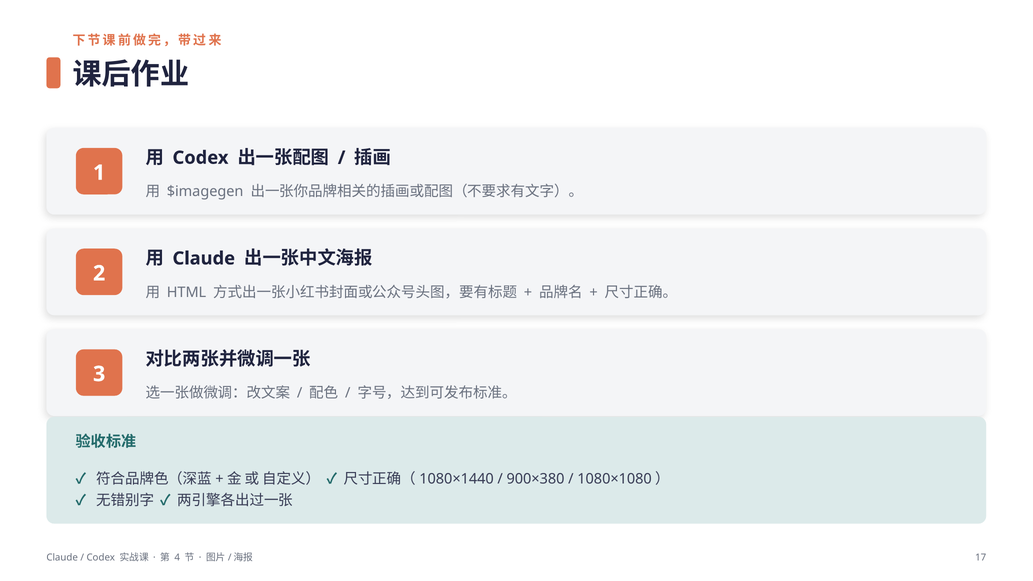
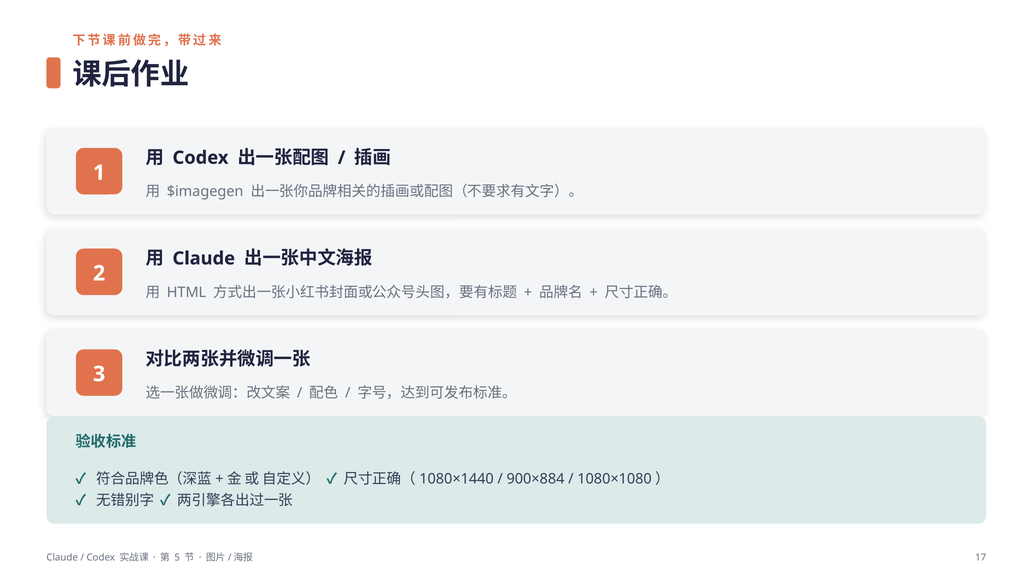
900×380: 900×380 -> 900×884 (536, 479)
4: 4 -> 5 (177, 558)
